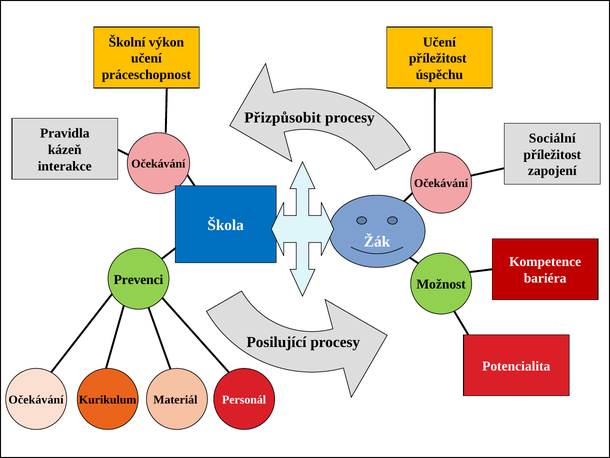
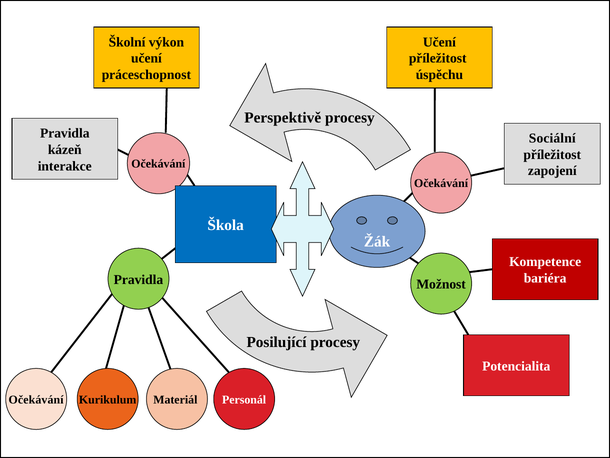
Přizpůsobit: Přizpůsobit -> Perspektivě (283, 117)
Prevenci: Prevenci -> Pravidla (138, 279)
